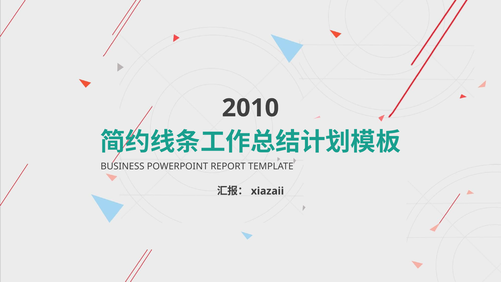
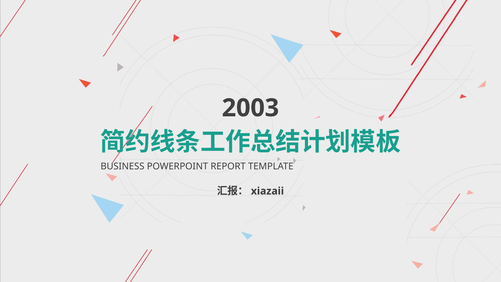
2010: 2010 -> 2003 (250, 108)
